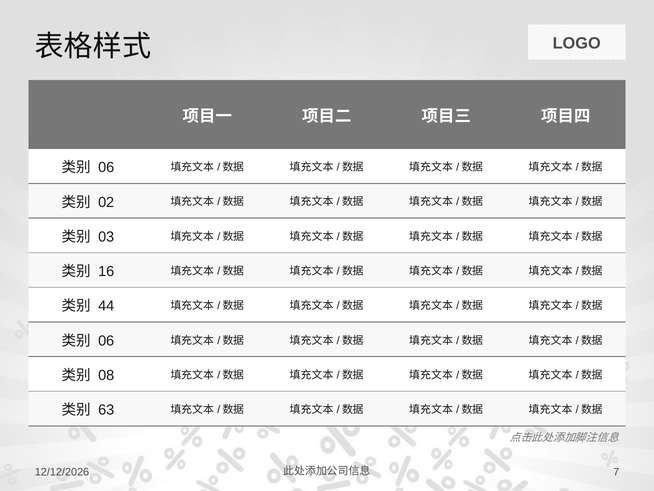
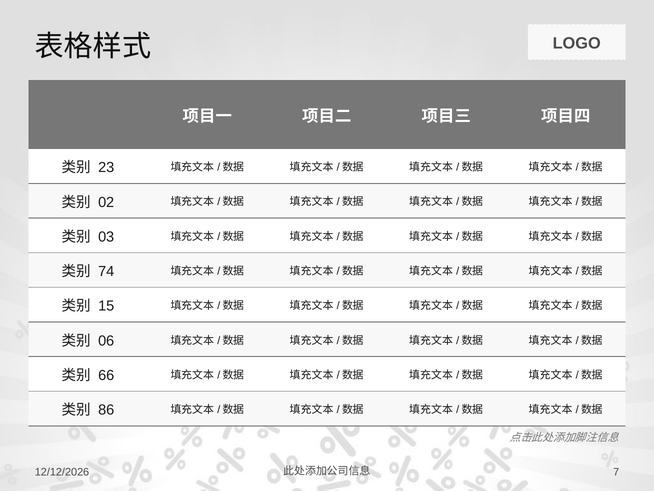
06: 06 -> 23 (106, 167)
16: 16 -> 74 (106, 271)
44: 44 -> 15 (106, 306)
08: 08 -> 66 (106, 375)
63: 63 -> 86 (106, 410)
